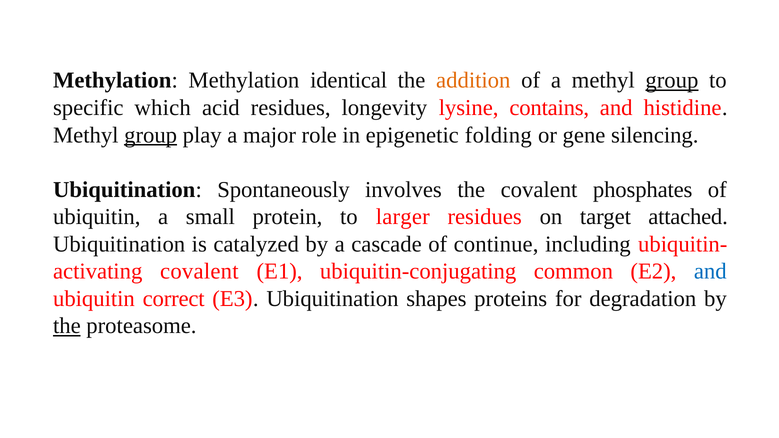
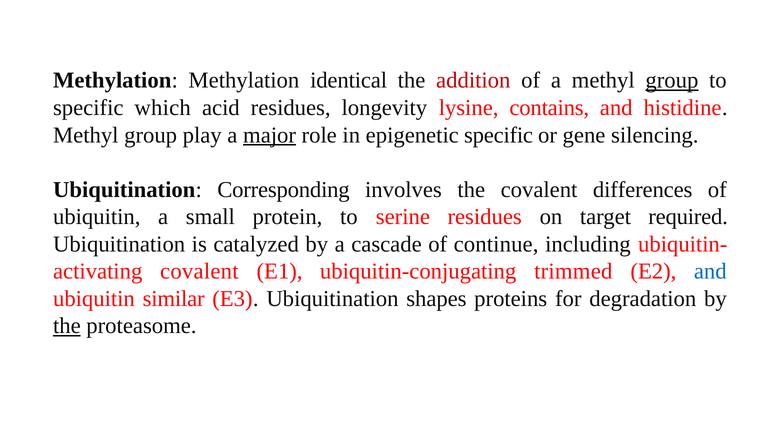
addition colour: orange -> red (473, 81)
group underline: present -> none (151, 135)
major underline: none -> present (270, 135)
epigenetic folding: folding -> specific (499, 135)
Spontaneously: Spontaneously -> Corresponding (284, 190)
phosphates: phosphates -> differences (643, 190)
larger: larger -> serine (403, 217)
attached: attached -> required (688, 217)
common: common -> trimmed (573, 271)
correct: correct -> similar (174, 299)
